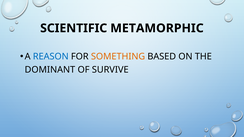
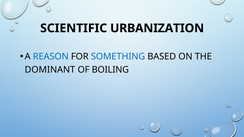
METAMORPHIC: METAMORPHIC -> URBANIZATION (157, 28)
SOMETHING colour: orange -> blue (118, 57)
SURVIVE: SURVIVE -> BOILING (110, 70)
